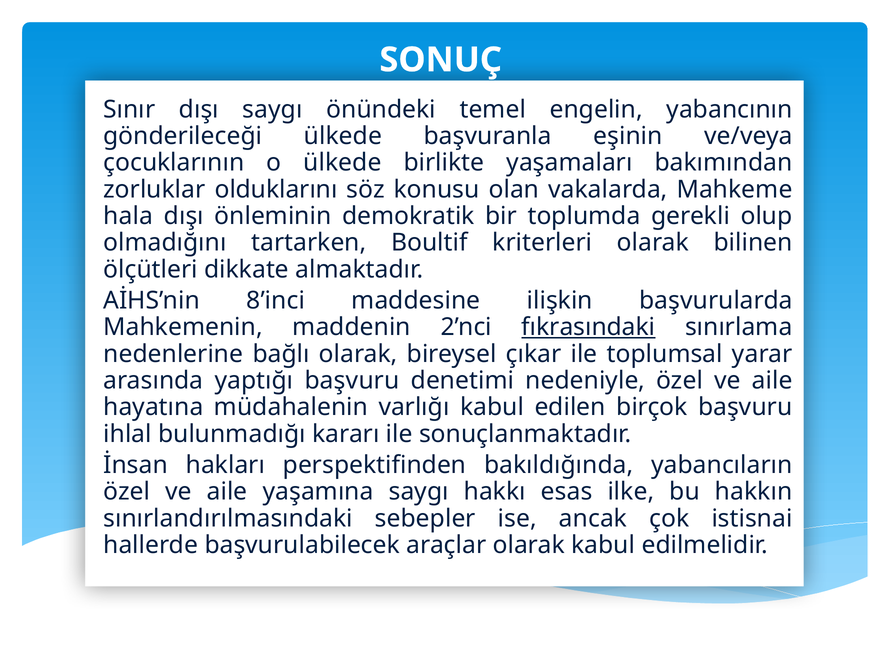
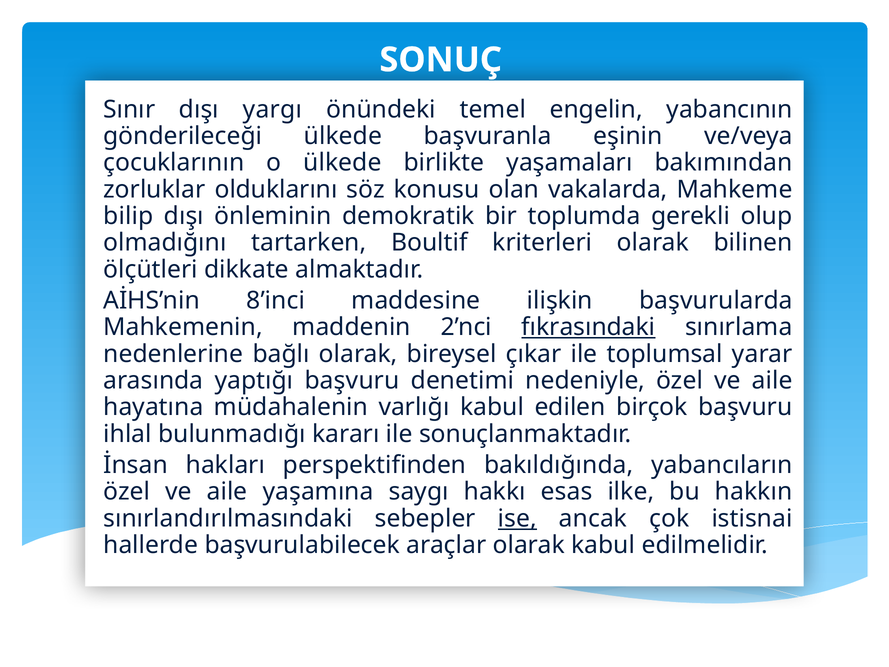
dışı saygı: saygı -> yargı (272, 109)
hala: hala -> bilip (128, 216)
ise underline: none -> present (517, 518)
